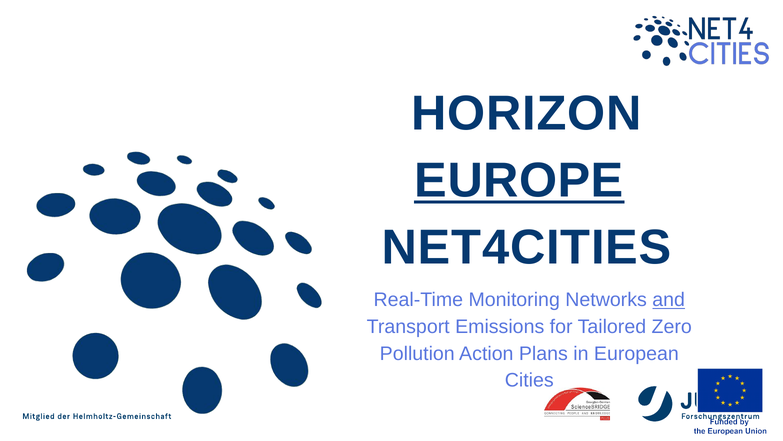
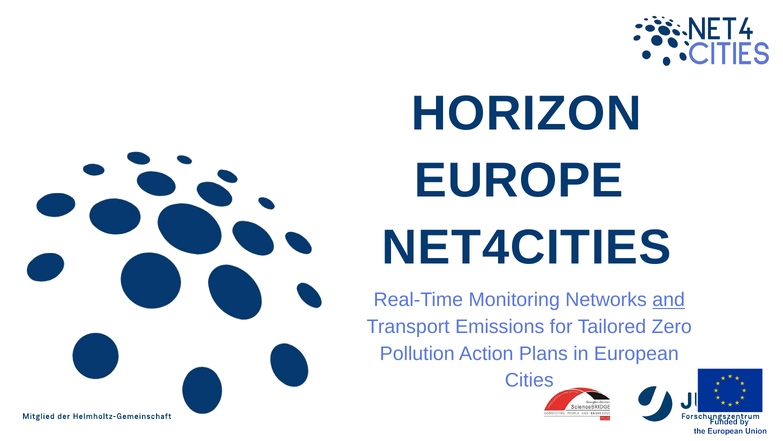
EUROPE underline: present -> none (519, 181)
